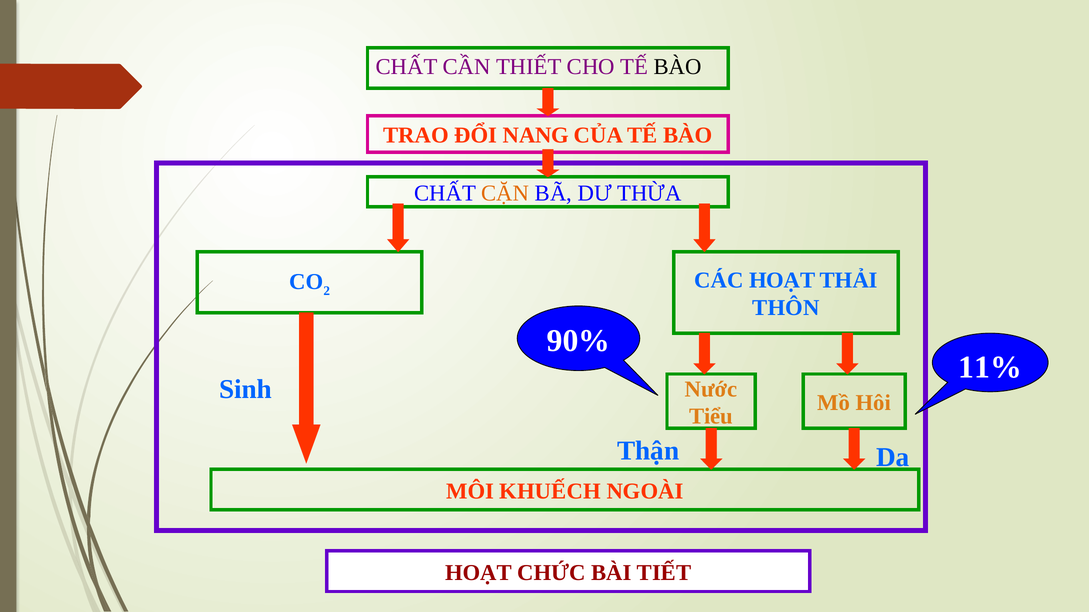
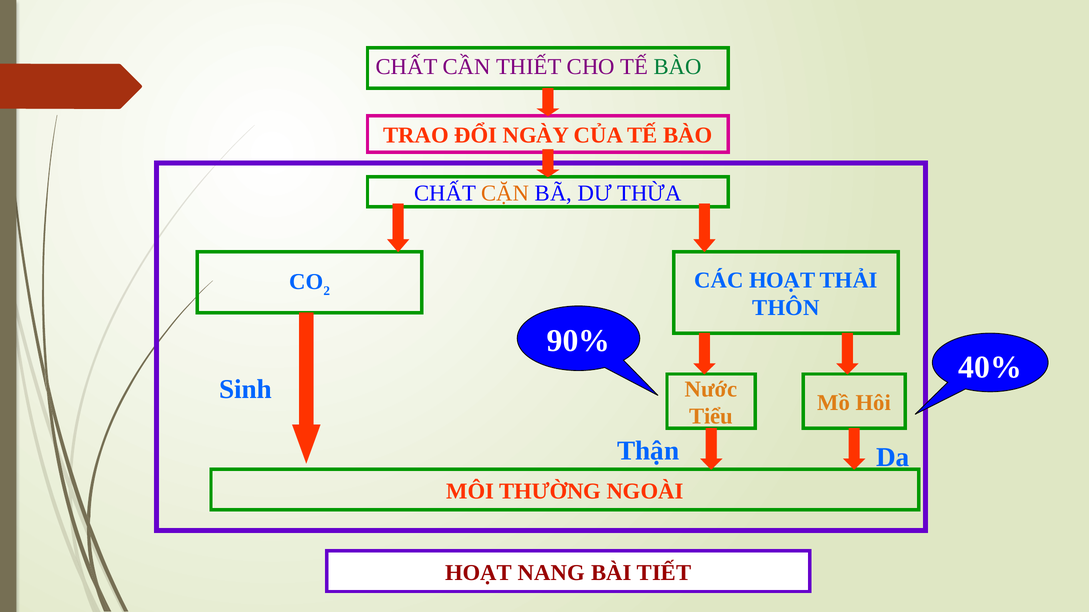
BÀO colour: black -> green (678, 67)
NANG: NANG -> NGÀY (536, 136)
11%: 11% -> 40% (990, 367)
KHUẾCH: KHUẾCH -> THƯỜNG (550, 492)
CHỨC: CHỨC -> NANG (551, 573)
